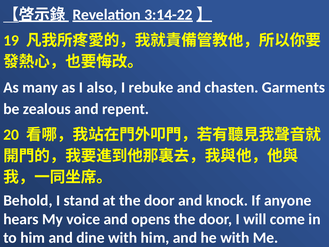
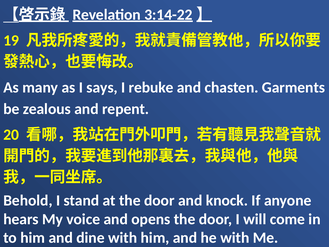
also: also -> says (102, 88)
